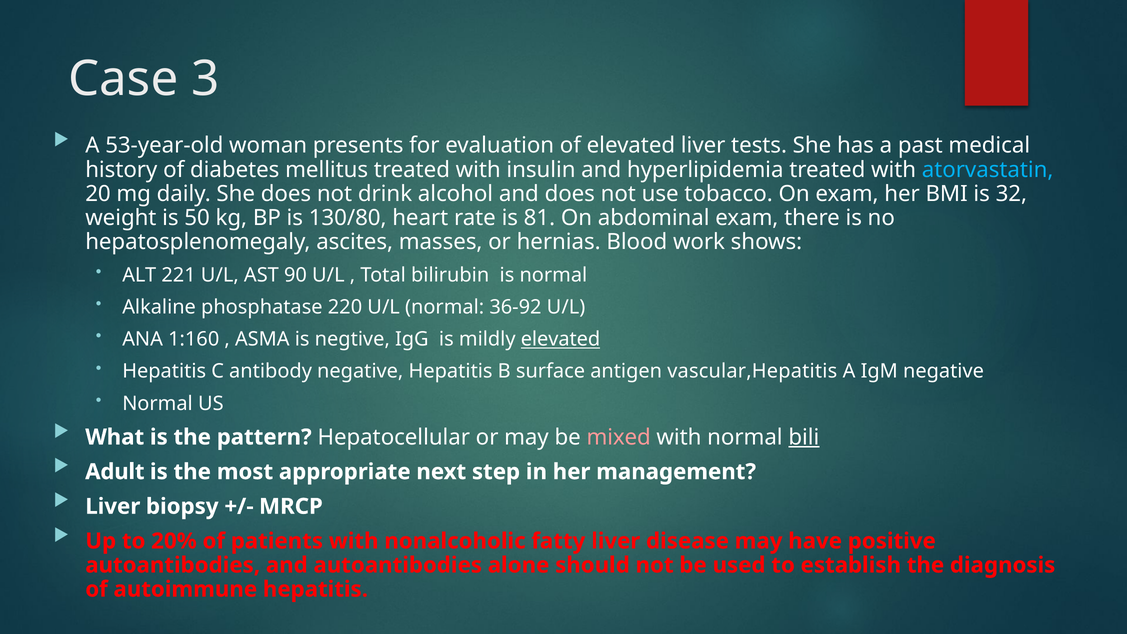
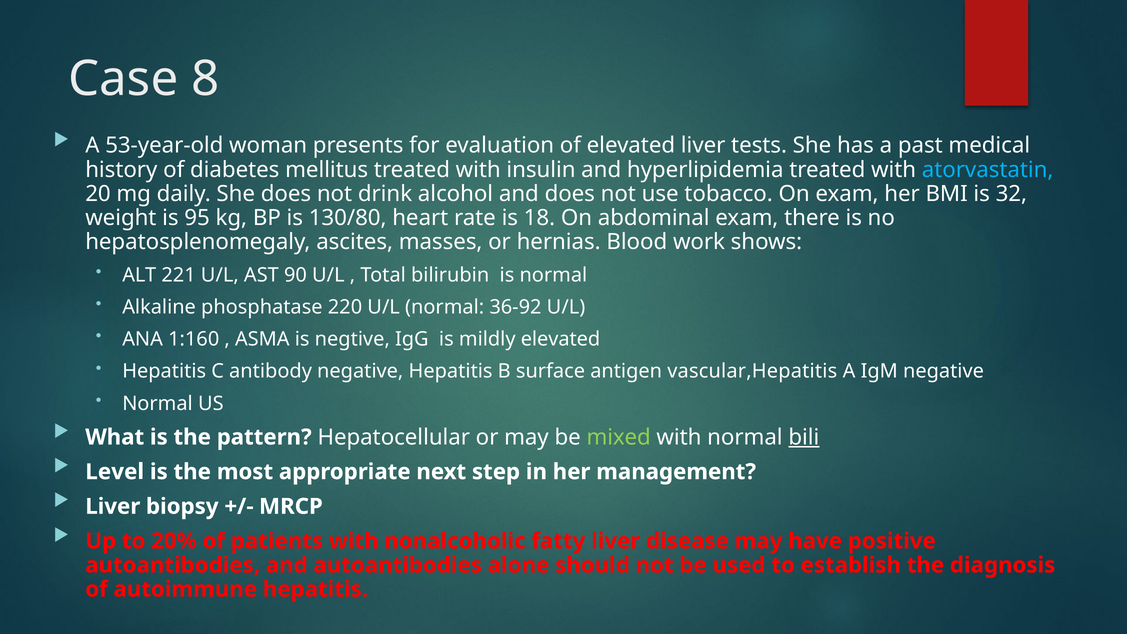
3: 3 -> 8 (205, 79)
50: 50 -> 95 (197, 218)
81: 81 -> 18 (539, 218)
elevated underline: present -> none (560, 339)
mixed colour: pink -> light green (619, 437)
Adult: Adult -> Level (115, 472)
